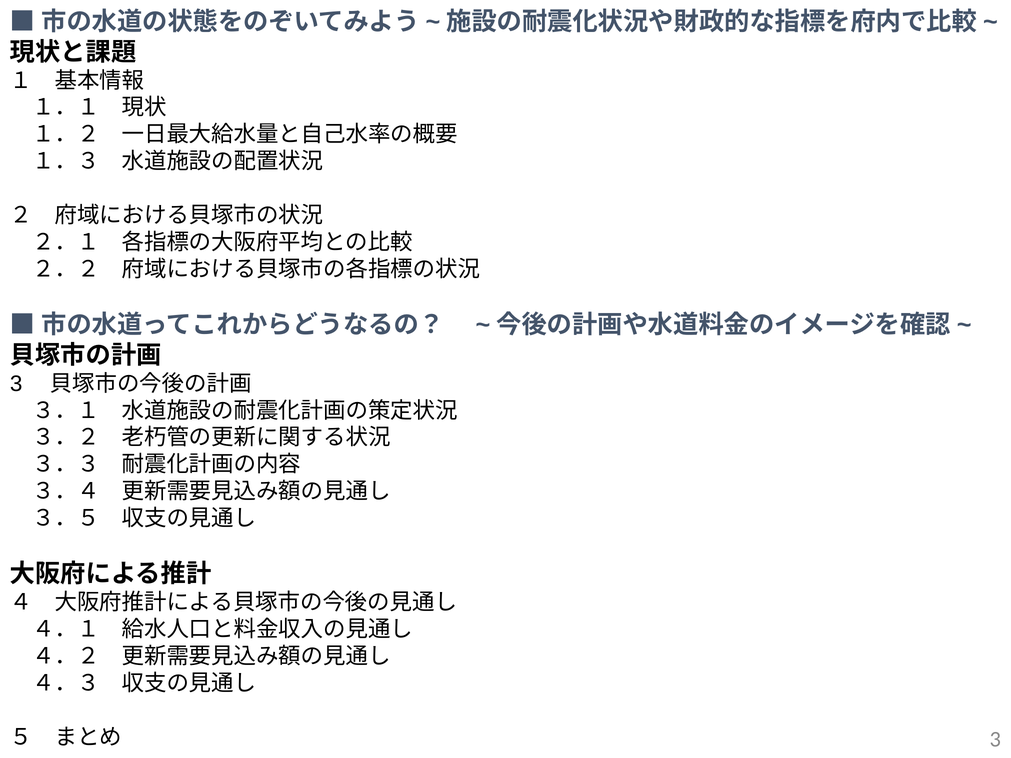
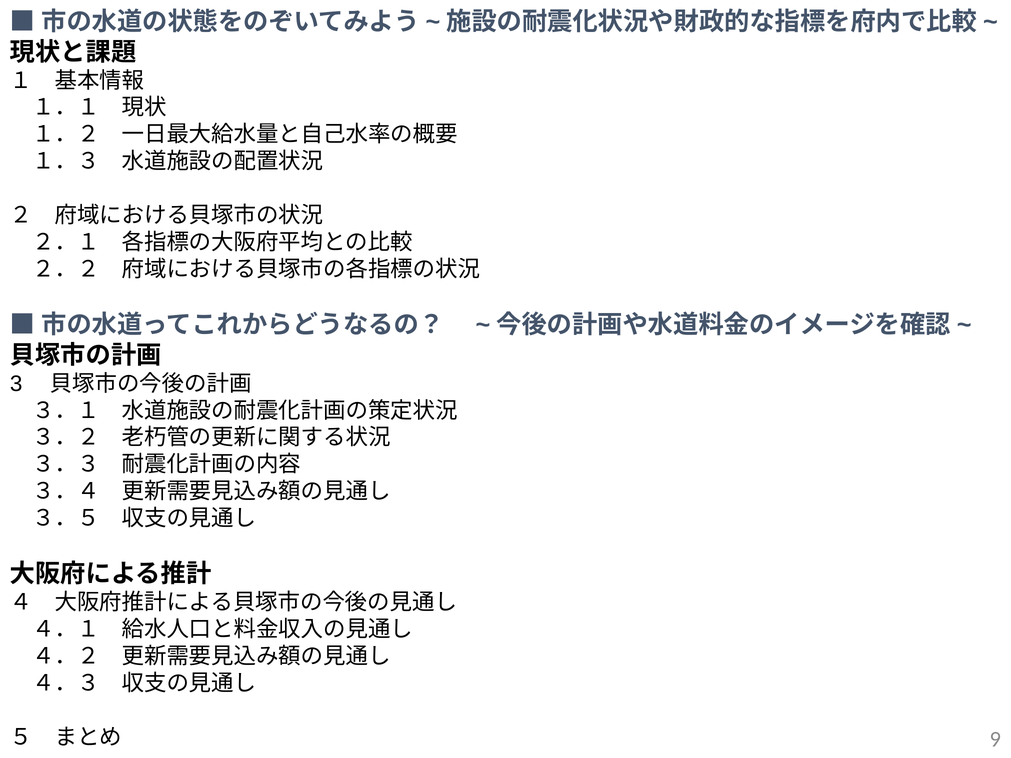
3: 3 -> 9 (995, 739)
